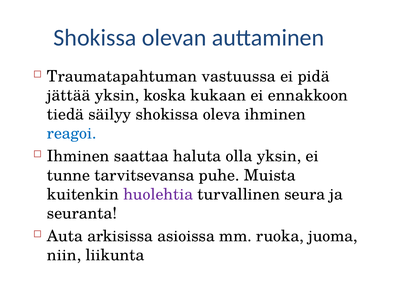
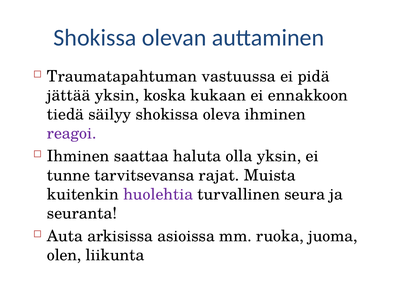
reagoi colour: blue -> purple (72, 133)
puhe: puhe -> rajat (219, 175)
niin: niin -> olen (64, 255)
